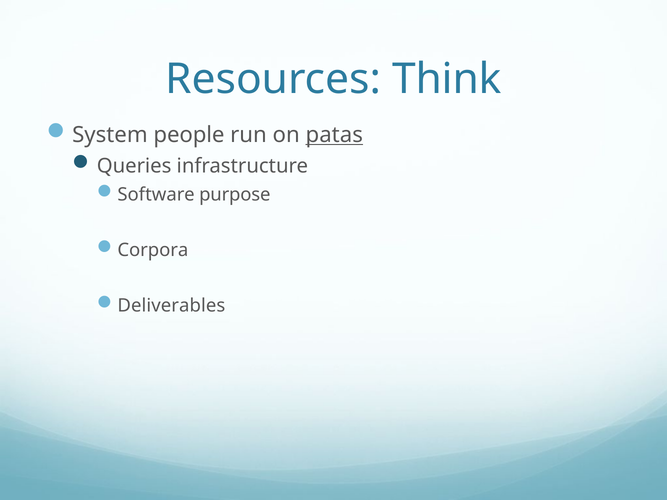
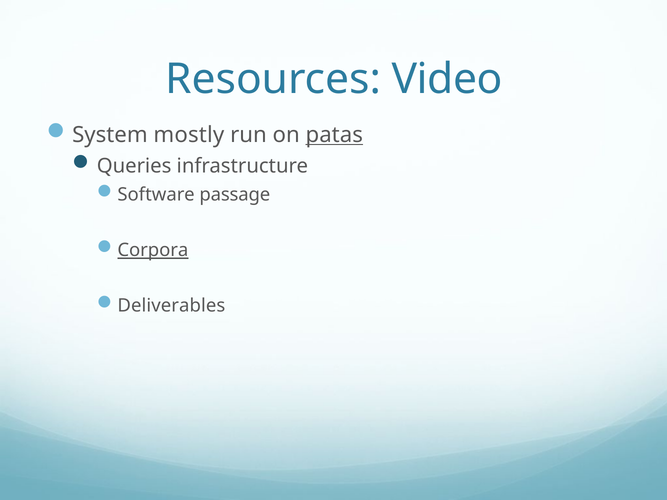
Think: Think -> Video (447, 79)
people: people -> mostly (189, 135)
purpose: purpose -> passage (235, 195)
Corpora underline: none -> present (153, 250)
